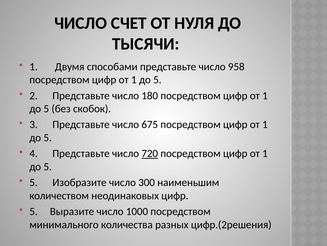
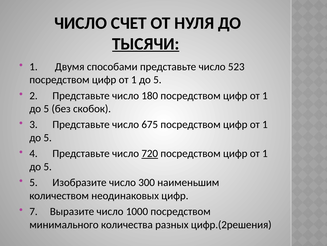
ТЫСЯЧИ underline: none -> present (146, 44)
958: 958 -> 523 (236, 66)
5: 5 -> 7 (34, 211)
